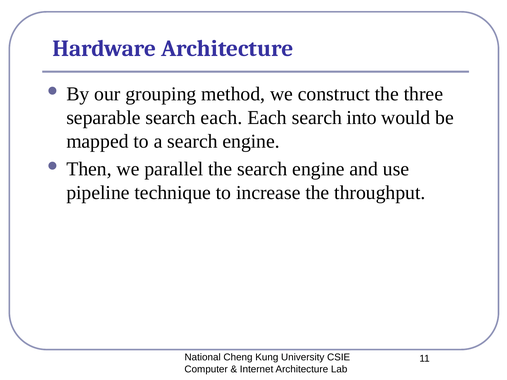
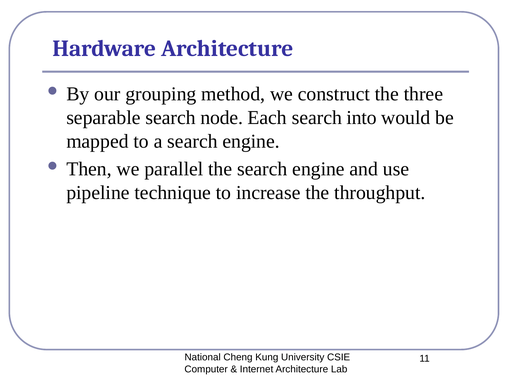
search each: each -> node (222, 118)
